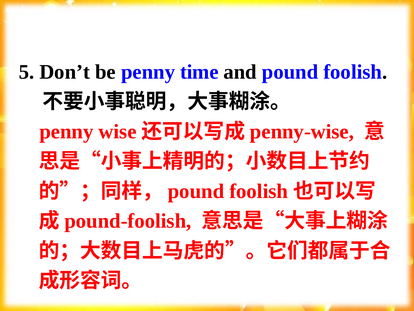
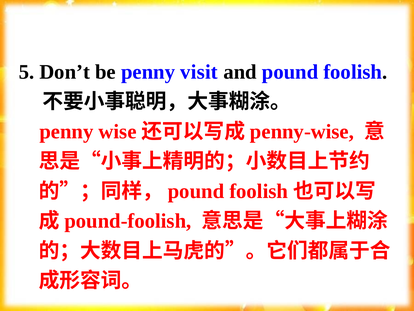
time: time -> visit (199, 72)
